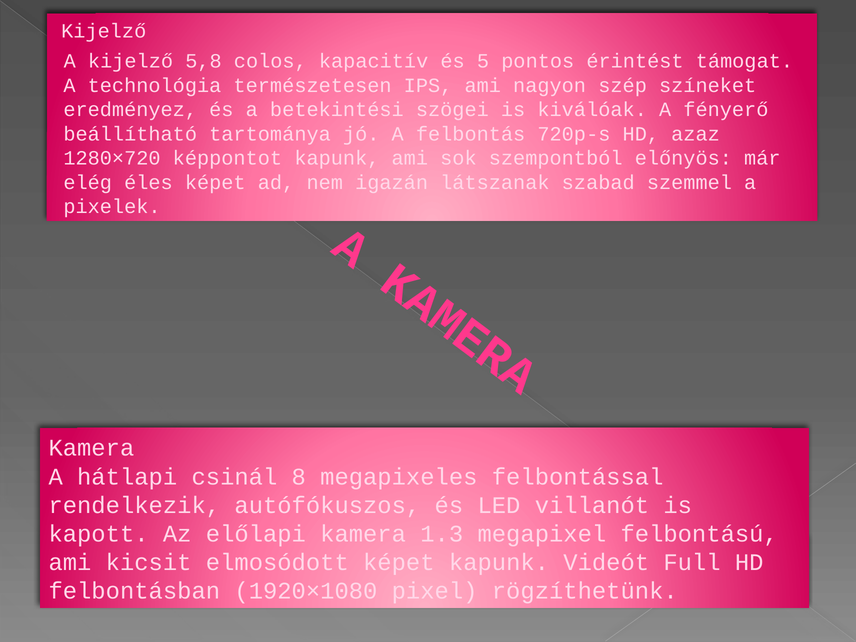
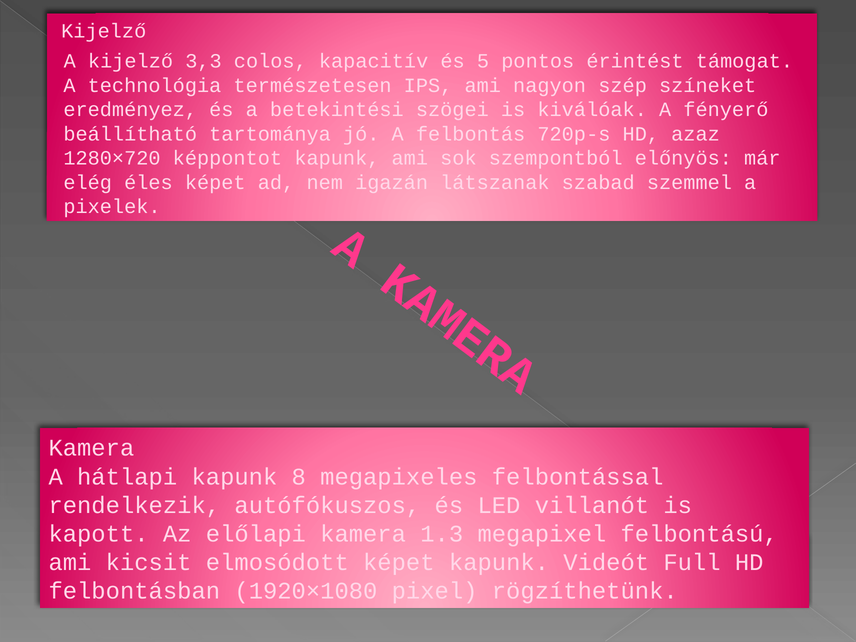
5,8: 5,8 -> 3,3 (203, 61)
hátlapi csinál: csinál -> kapunk (234, 477)
